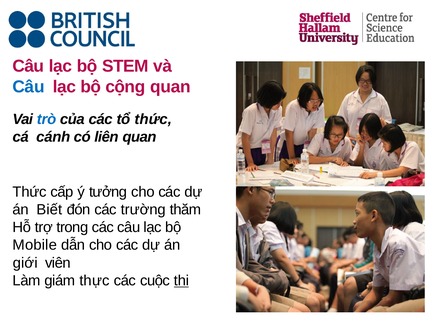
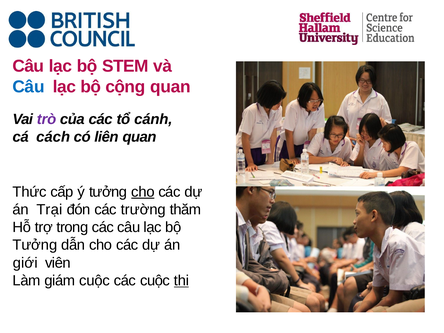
trò colour: blue -> purple (47, 119)
tổ thức: thức -> cánh (153, 119)
cánh: cánh -> cách (53, 137)
cho underline: none -> present (143, 192)
Biết: Biết -> Trại (49, 210)
Mobile: Mobile -> Tưởng (35, 245)
giám thực: thực -> cuộc (95, 281)
